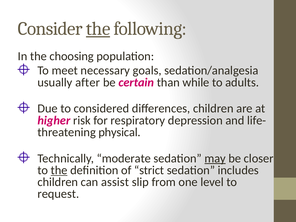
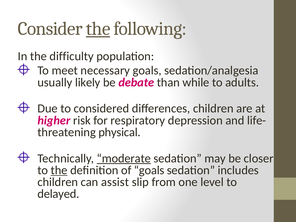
choosing: choosing -> difficulty (72, 56)
after: after -> likely (88, 82)
certain: certain -> debate (136, 82)
moderate underline: none -> present (124, 158)
may underline: present -> none (215, 158)
of strict: strict -> goals (149, 170)
request: request -> delayed (58, 194)
